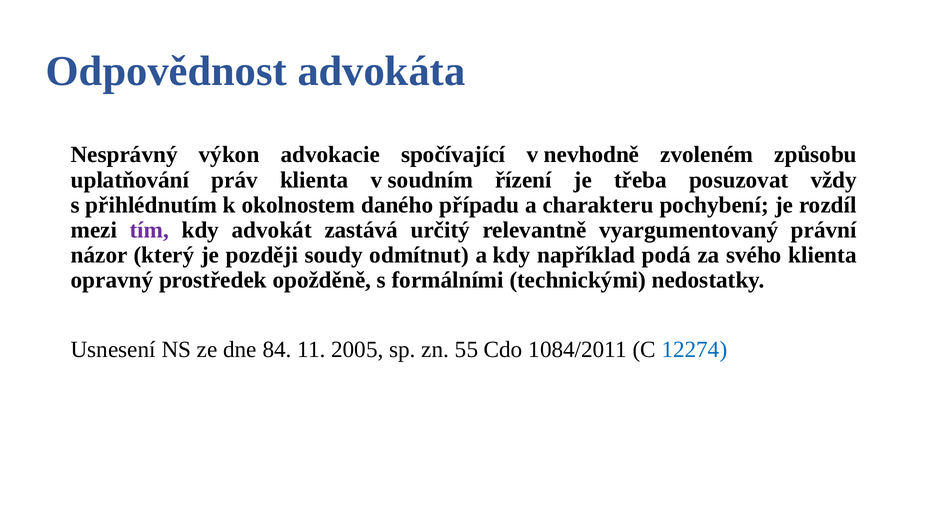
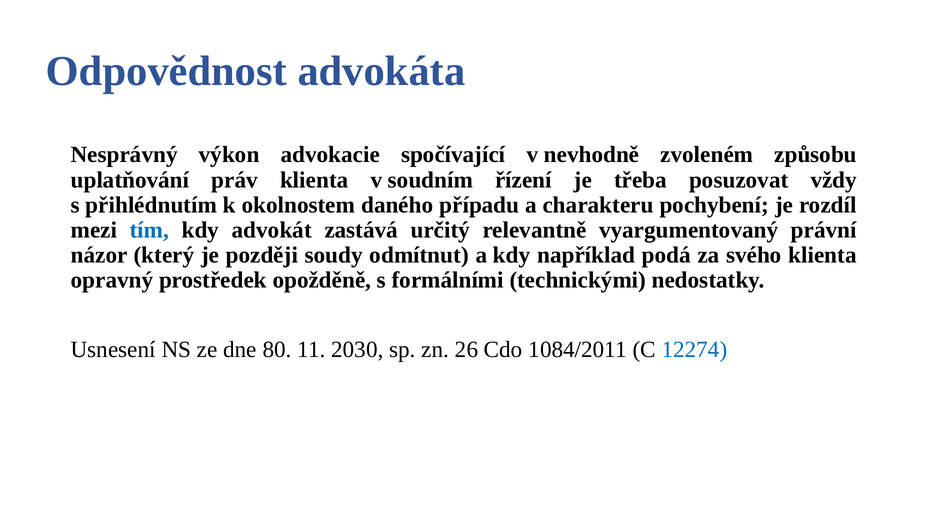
tím colour: purple -> blue (149, 230)
84: 84 -> 80 (277, 349)
2005: 2005 -> 2030 (357, 349)
55: 55 -> 26 (467, 349)
